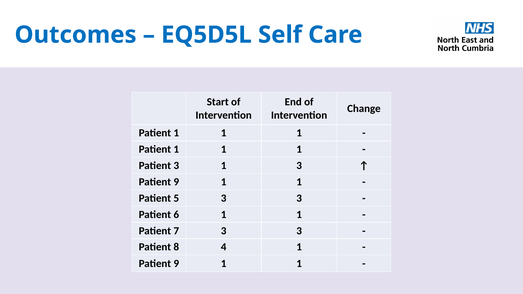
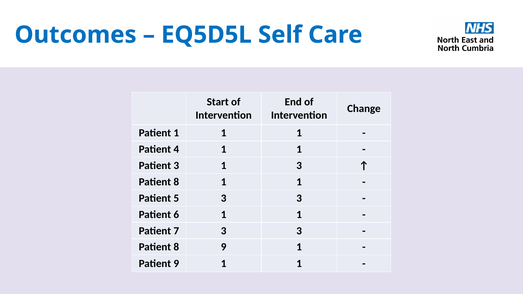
1: 1 -> 4 (176, 149)
9: 9 -> 8 (176, 182)
8 4: 4 -> 9 (224, 247)
